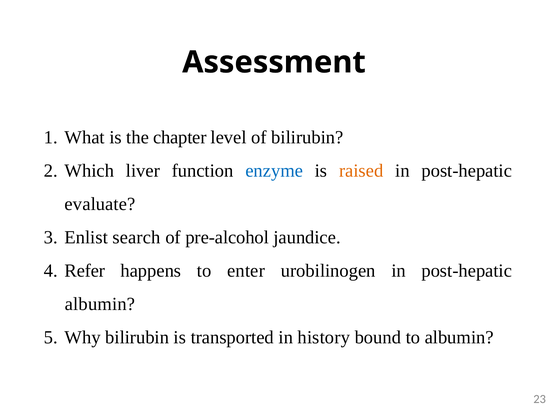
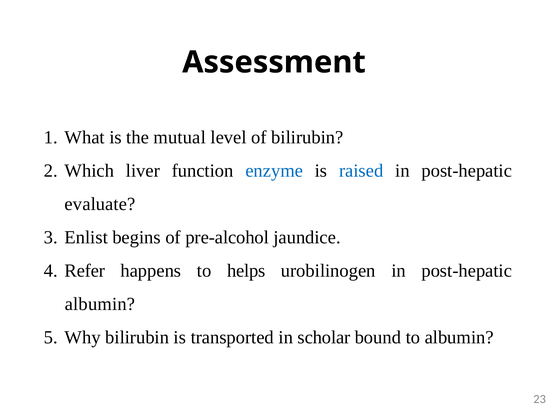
chapter: chapter -> mutual (180, 137)
raised colour: orange -> blue (361, 171)
search: search -> begins (137, 237)
enter: enter -> helps (246, 271)
history: history -> scholar (324, 337)
